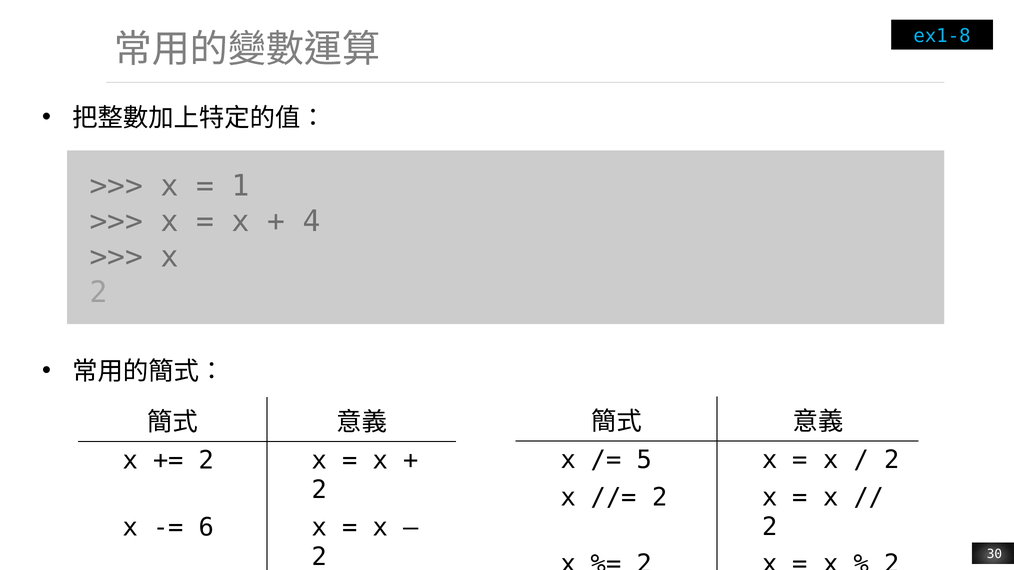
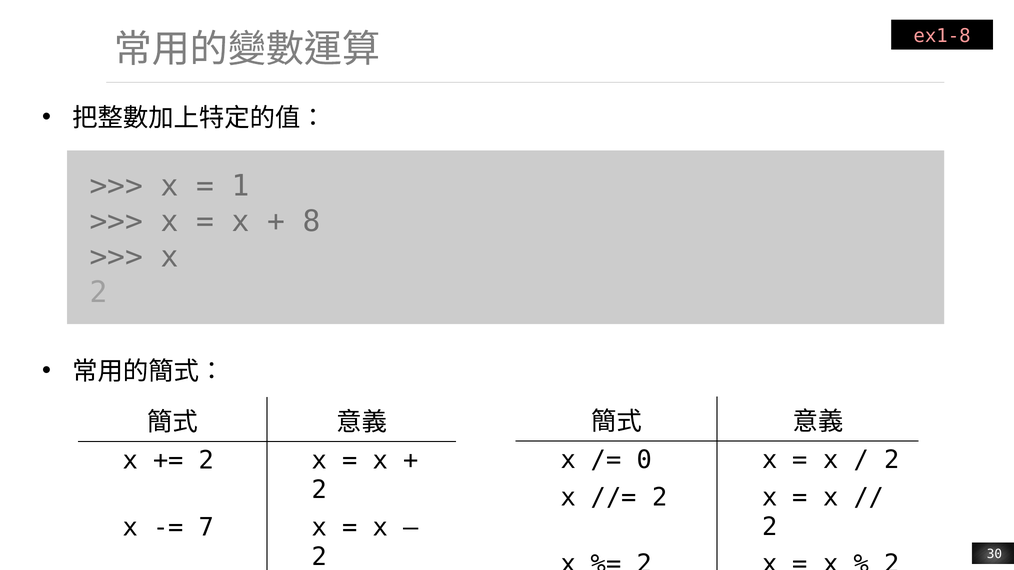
ex1-8 colour: light blue -> pink (942, 36)
4: 4 -> 8 (312, 222)
5: 5 -> 0 (644, 460)
6: 6 -> 7 (207, 528)
